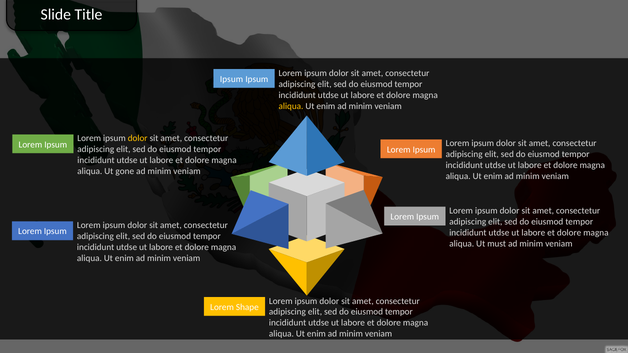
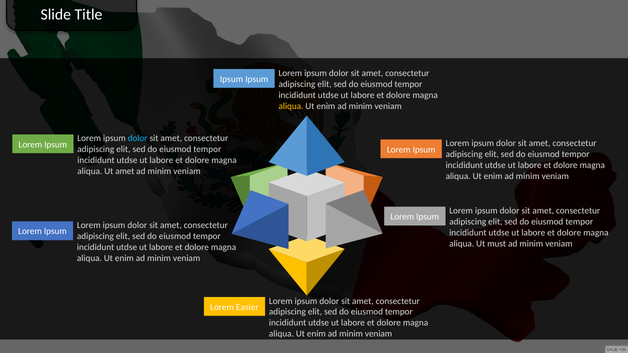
dolor colour: yellow -> light blue (138, 138)
Ut gone: gone -> amet (125, 171)
Shape: Shape -> Easier (247, 307)
